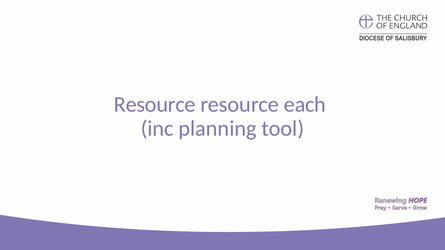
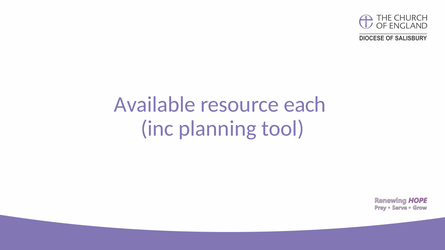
Resource: Resource -> Available (155, 105)
